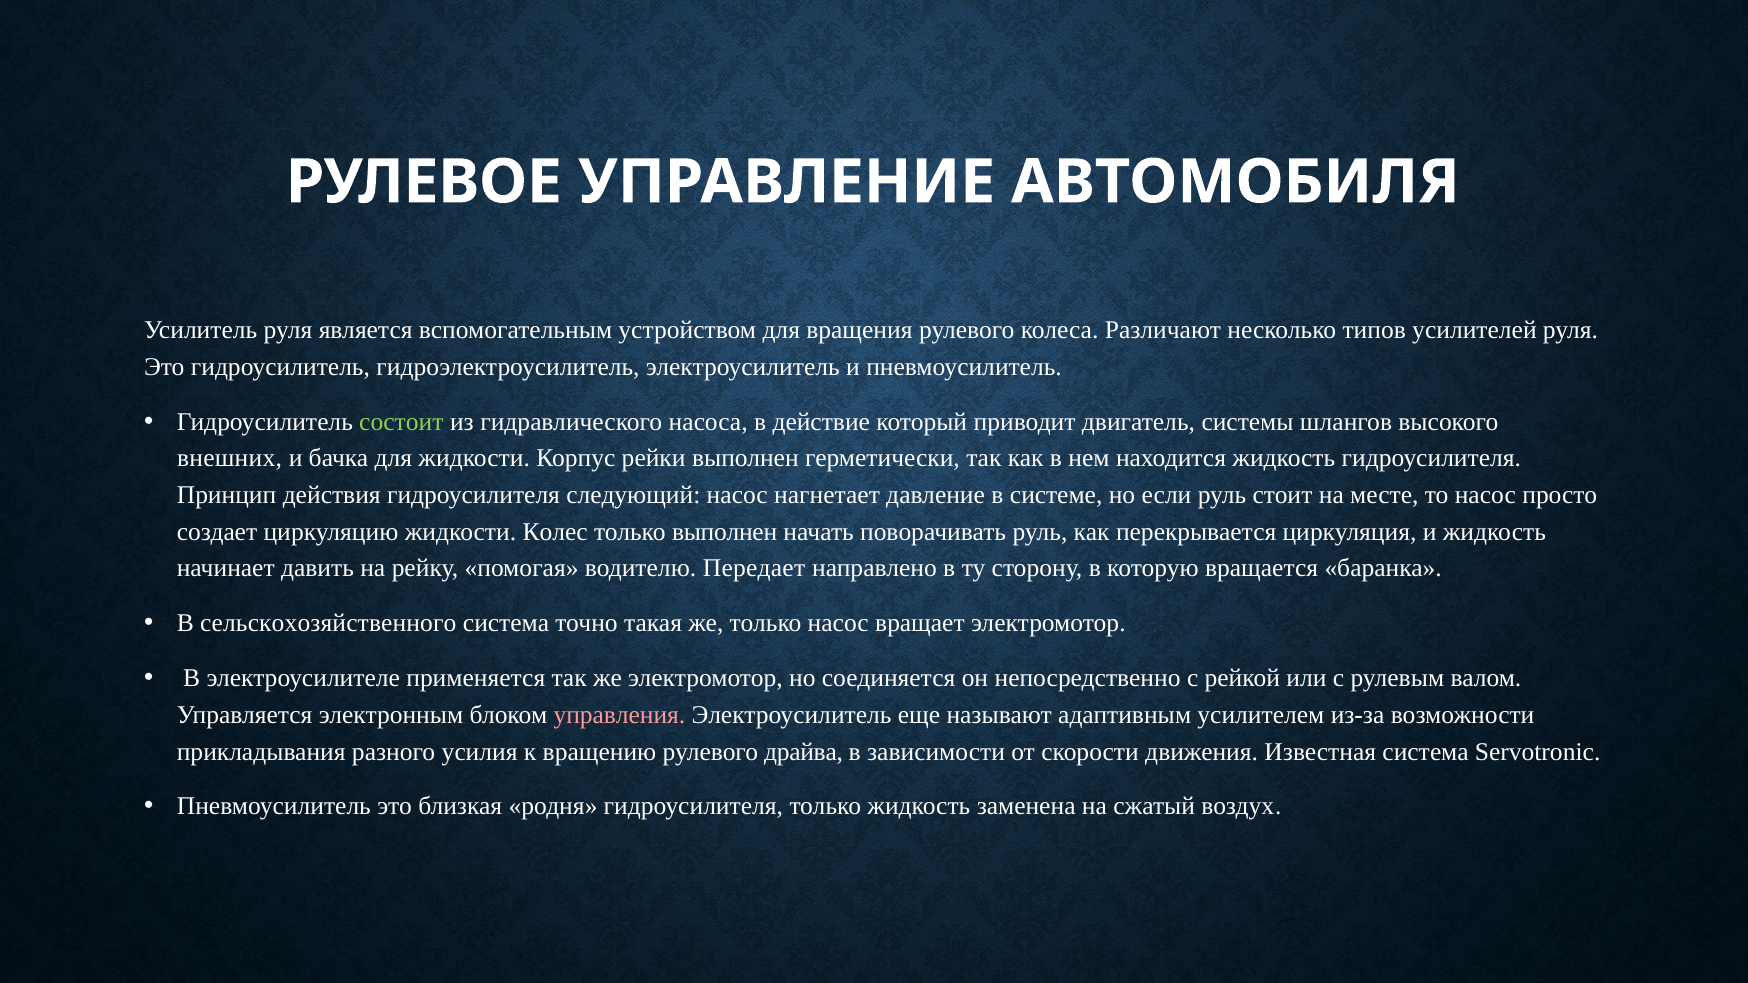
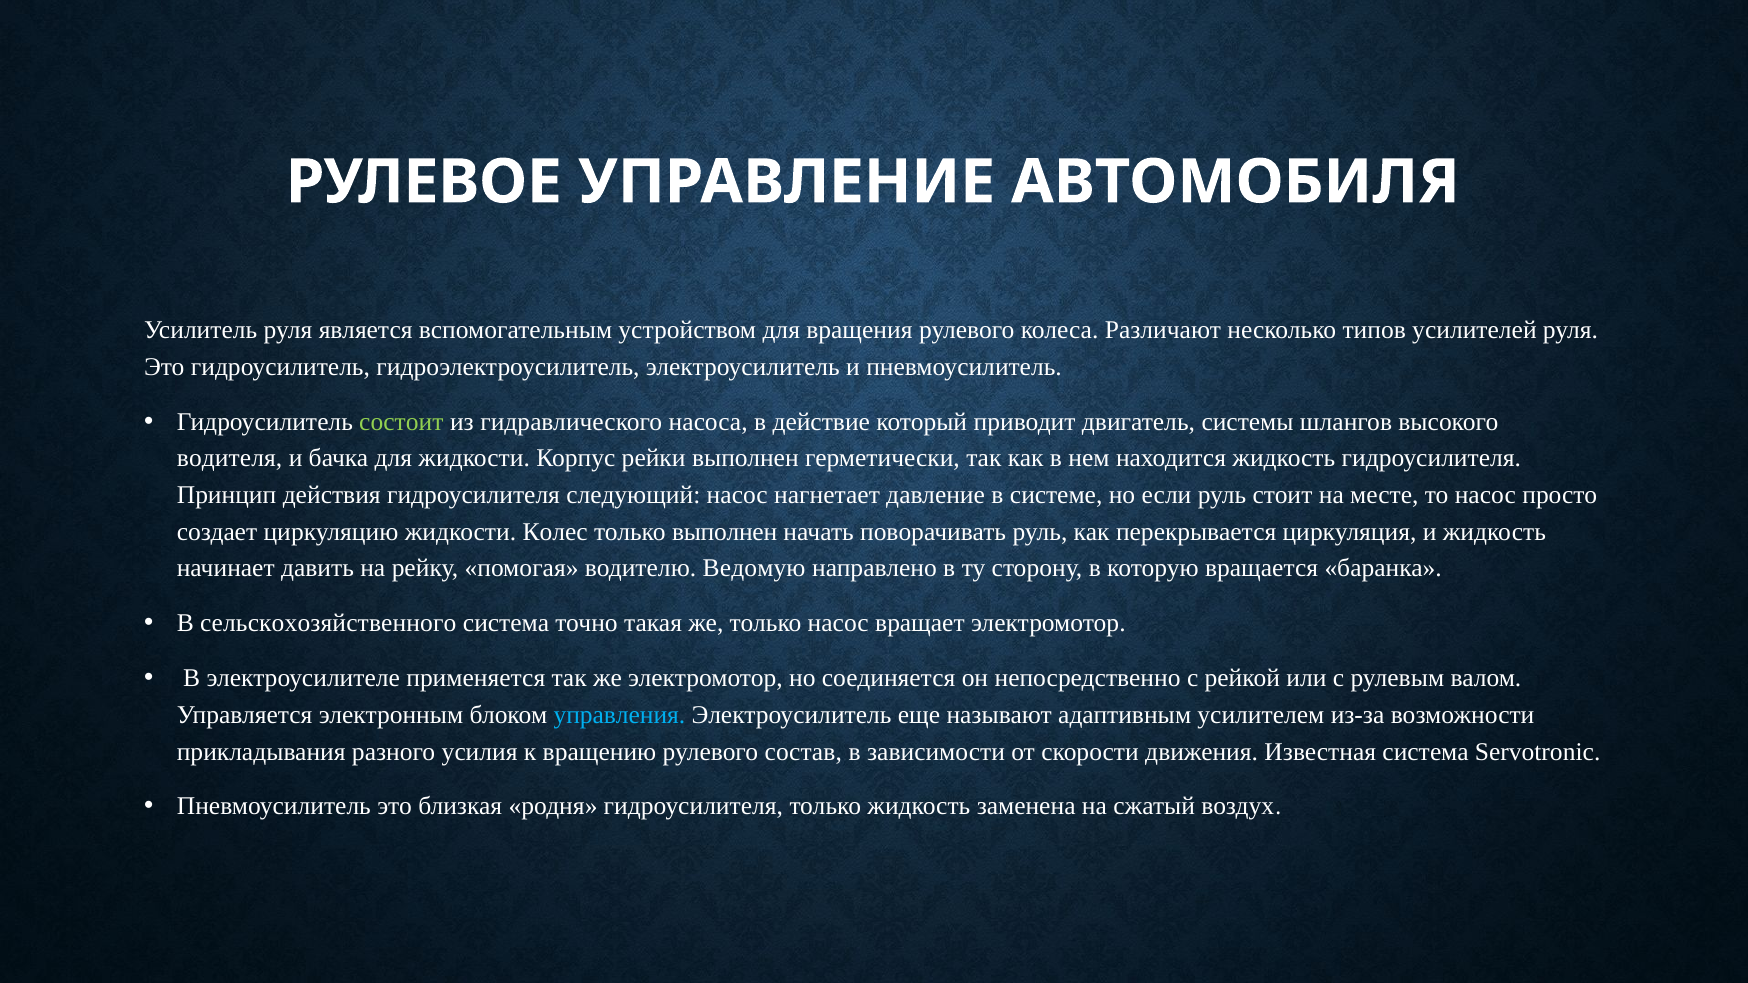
внешних: внешних -> водителя (230, 459)
Передает: Передает -> Ведомую (754, 569)
управления colour: pink -> light blue (619, 715)
драйва: драйва -> состав (803, 752)
